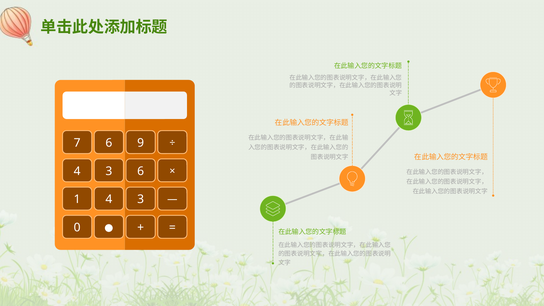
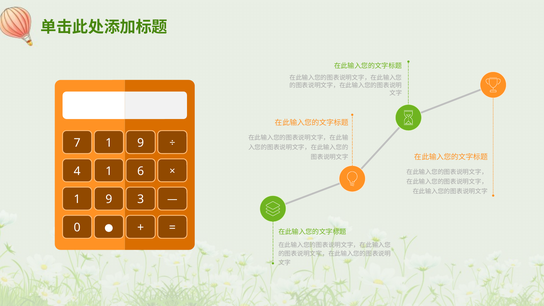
7 6: 6 -> 1 (109, 143)
3: 3 -> 1 (109, 171)
4: 4 -> 9 (109, 199)
